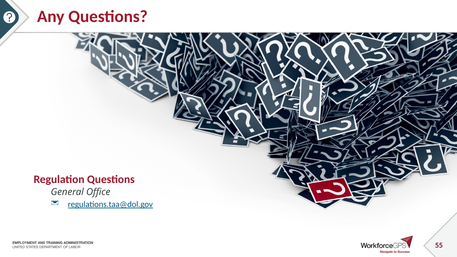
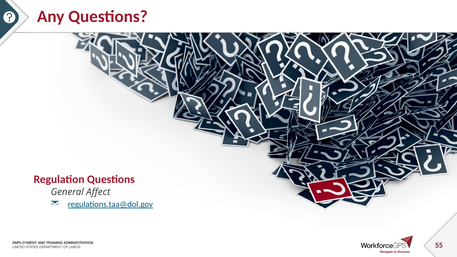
Office: Office -> Affect (98, 192)
